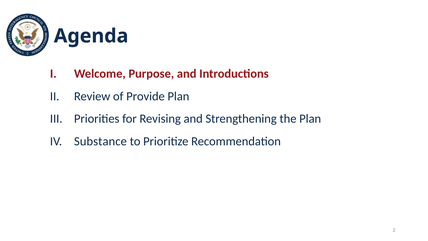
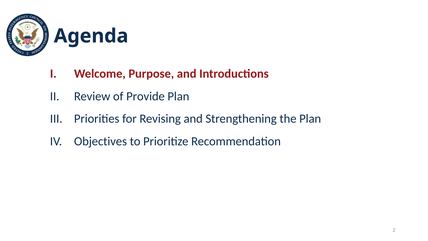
Substance: Substance -> Objectives (101, 141)
